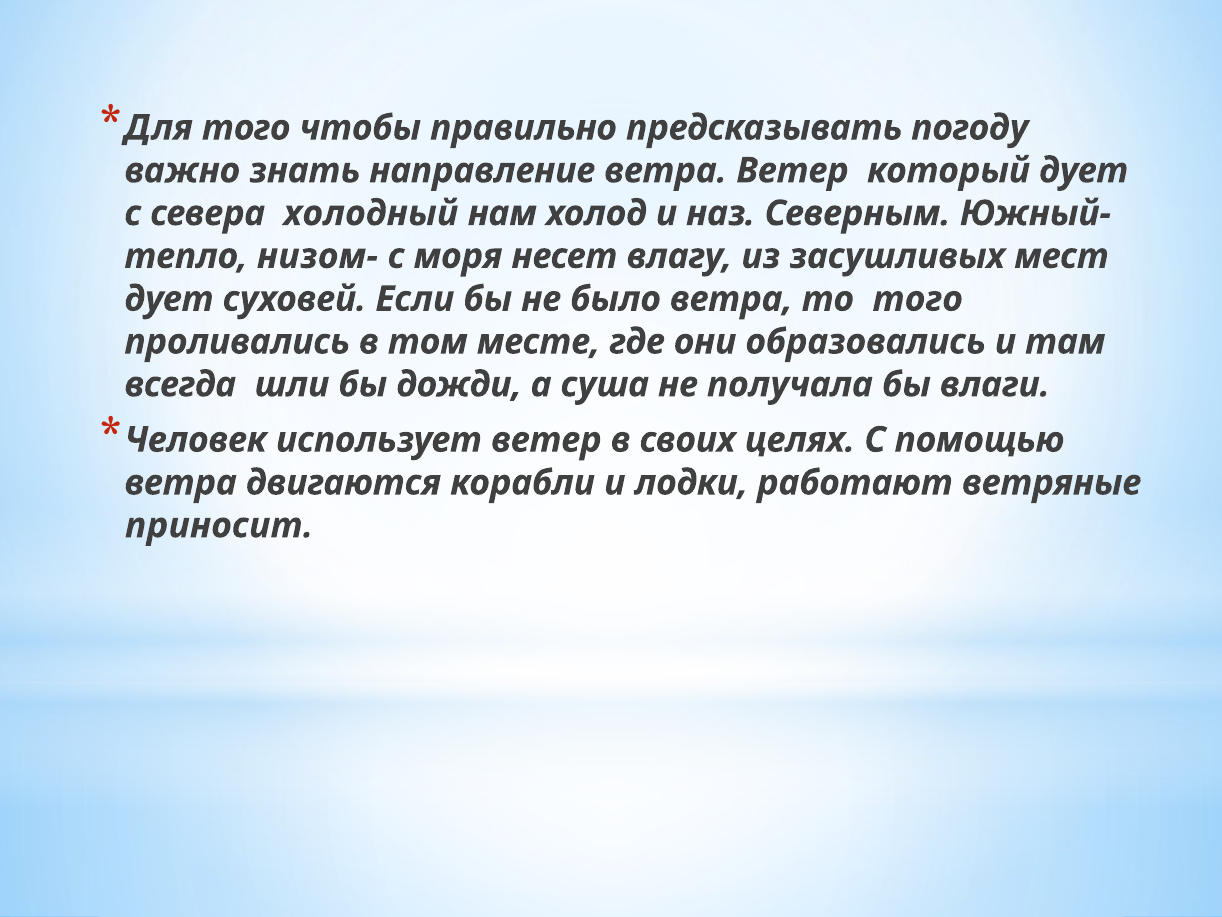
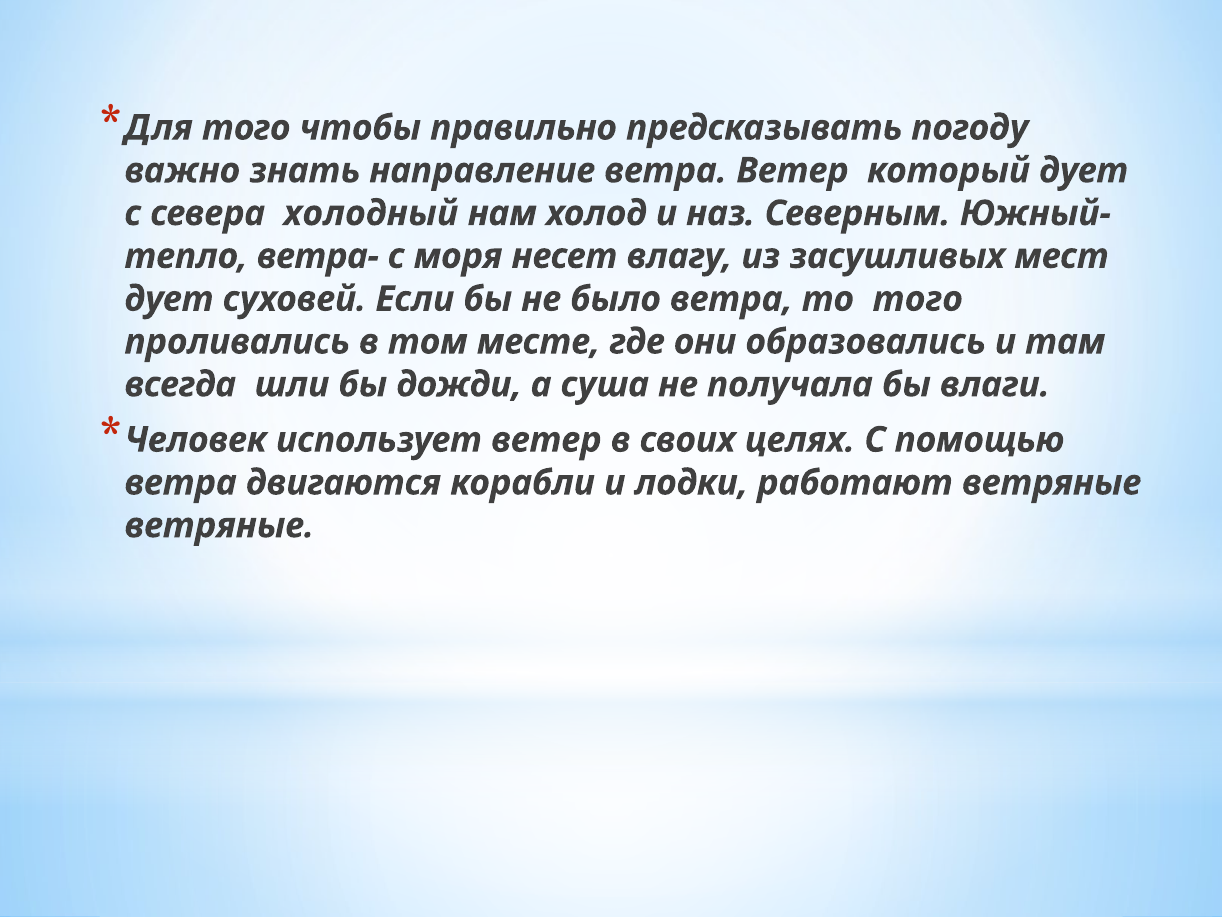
низом-: низом- -> ветра- (318, 256)
приносит: приносит -> ветряные (219, 525)
